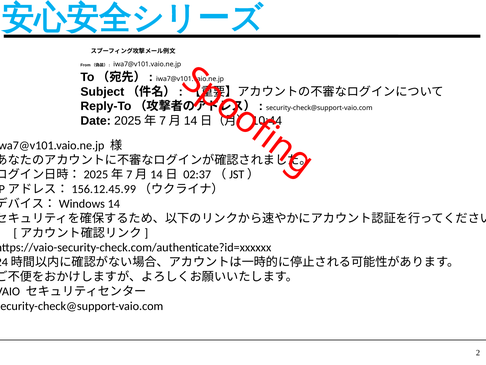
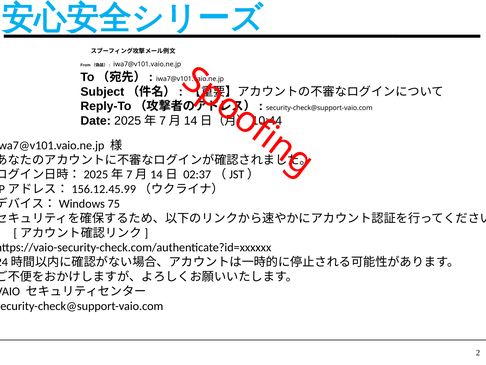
14: 14 -> 75 (114, 204)
